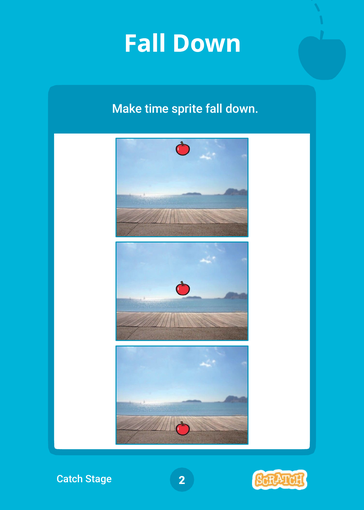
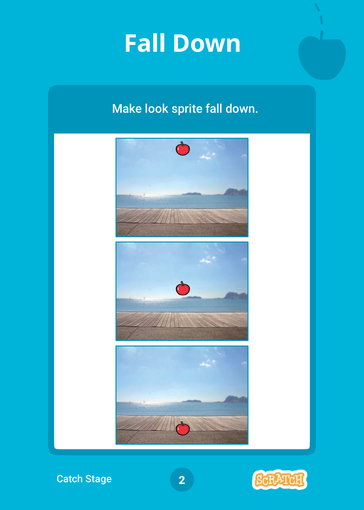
time: time -> look (157, 109)
